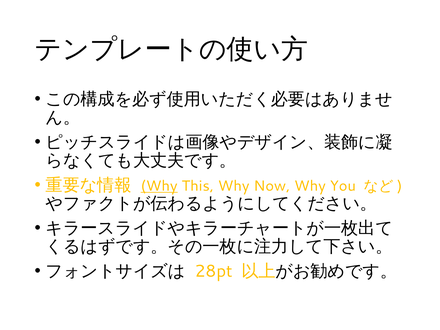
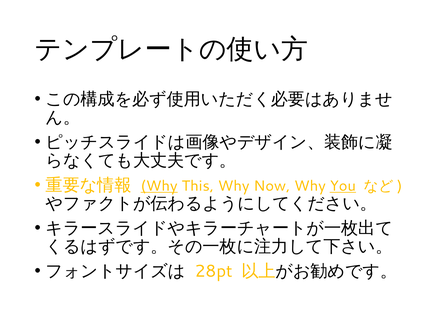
You underline: none -> present (343, 186)
